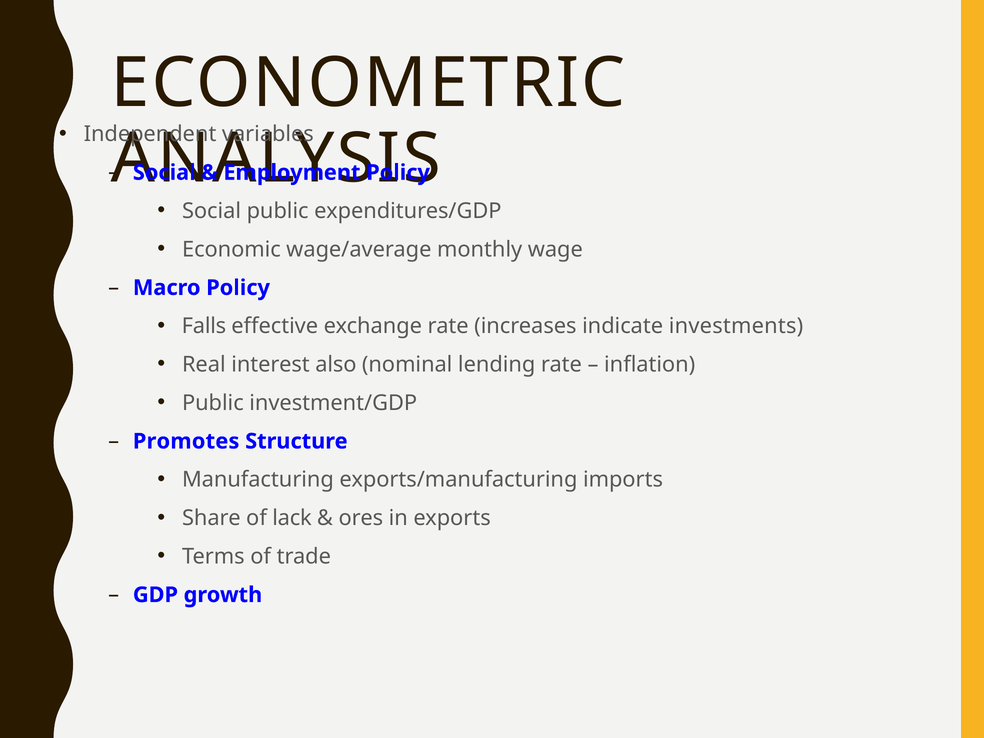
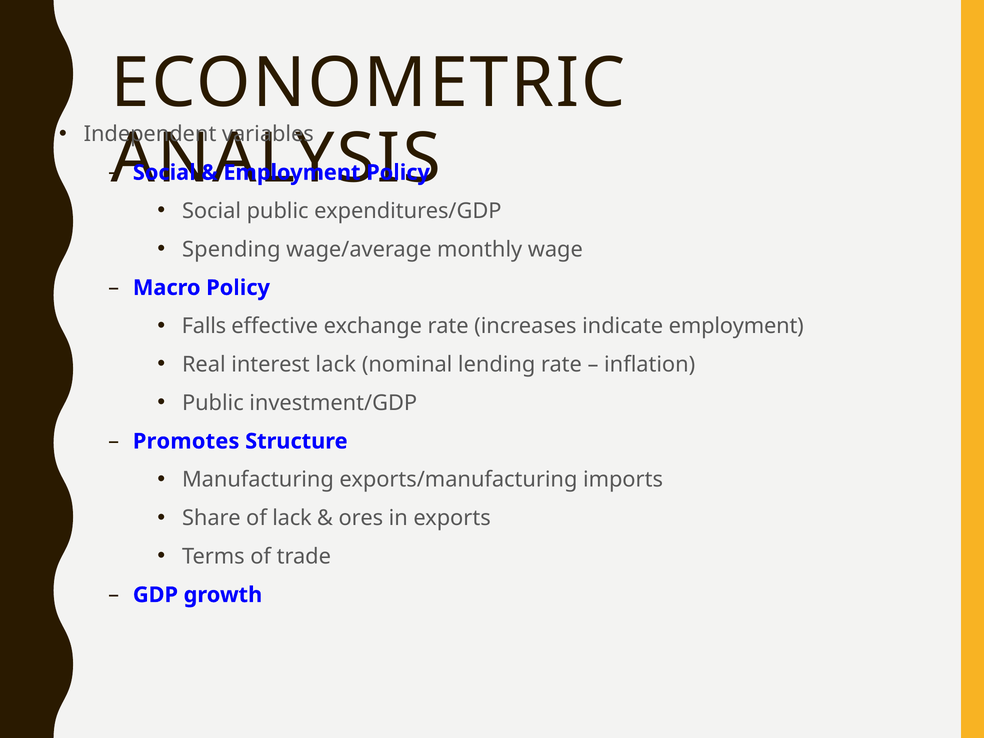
Economic: Economic -> Spending (231, 249)
indicate investments: investments -> employment (736, 326)
interest also: also -> lack (336, 365)
